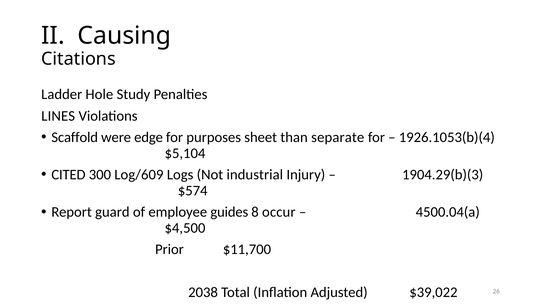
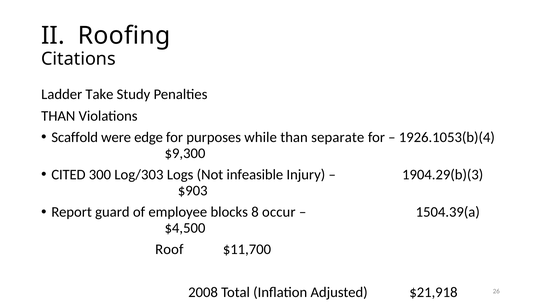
Causing: Causing -> Roofing (124, 36)
Hole: Hole -> Take (99, 94)
LINES: LINES -> THAN (58, 116)
sheet: sheet -> while (261, 137)
$5,104: $5,104 -> $9,300 (185, 153)
Log/609: Log/609 -> Log/303 (139, 174)
industrial: industrial -> infeasible (255, 174)
$574: $574 -> $903 (193, 190)
guides: guides -> blocks (229, 212)
4500.04(a: 4500.04(a -> 1504.39(a (448, 212)
Prior: Prior -> Roof (169, 249)
2038: 2038 -> 2008 (203, 292)
$39,022: $39,022 -> $21,918 (433, 292)
